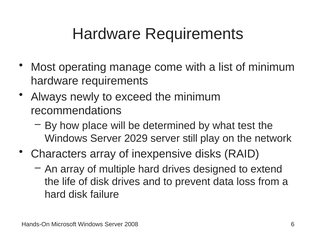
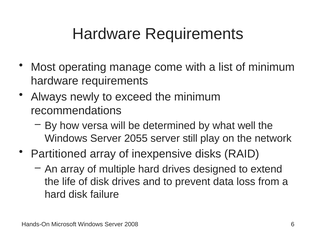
place: place -> versa (95, 126)
test: test -> well (247, 126)
2029: 2029 -> 2055 (136, 138)
Characters: Characters -> Partitioned (59, 154)
